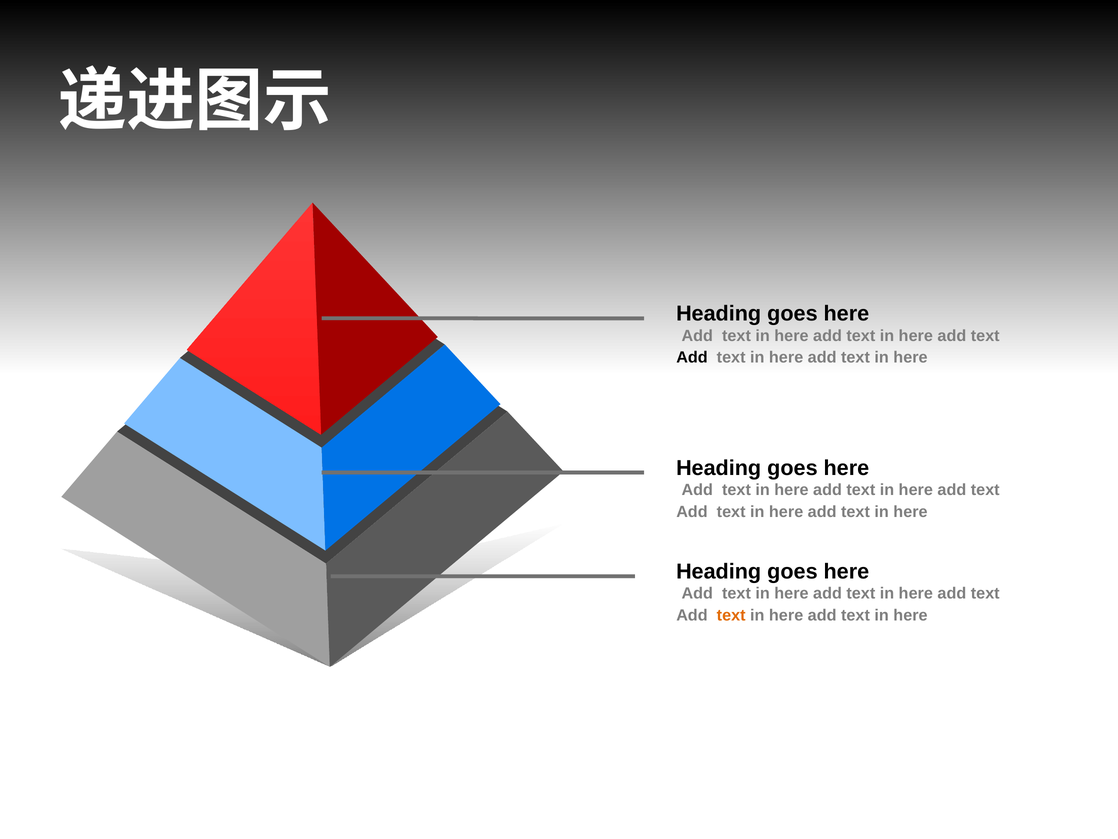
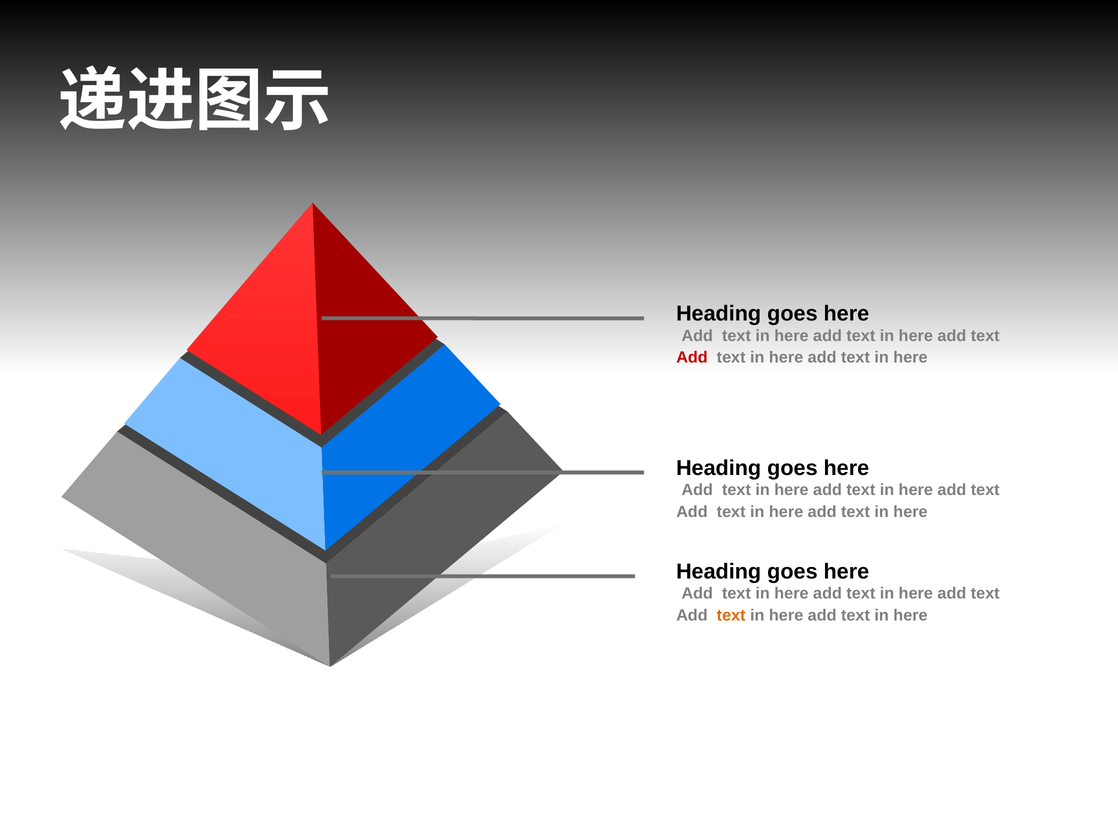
Add colour: black -> red (692, 357)
